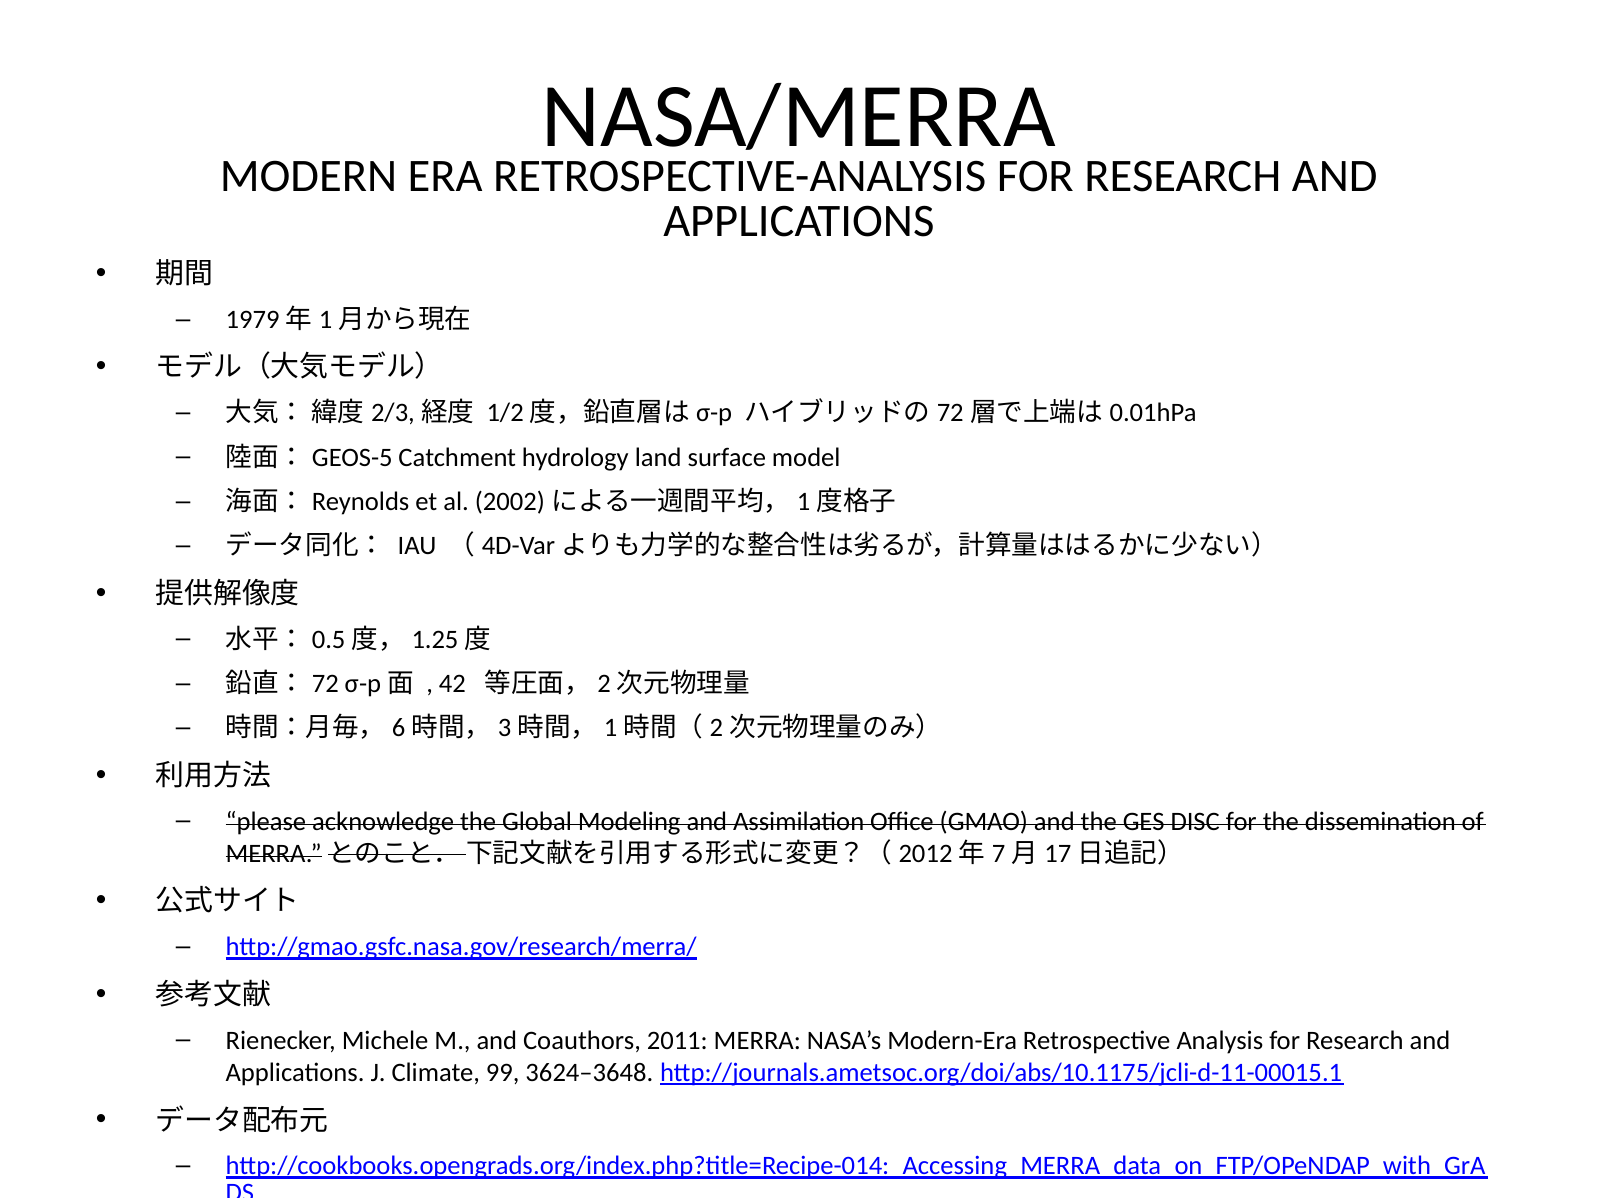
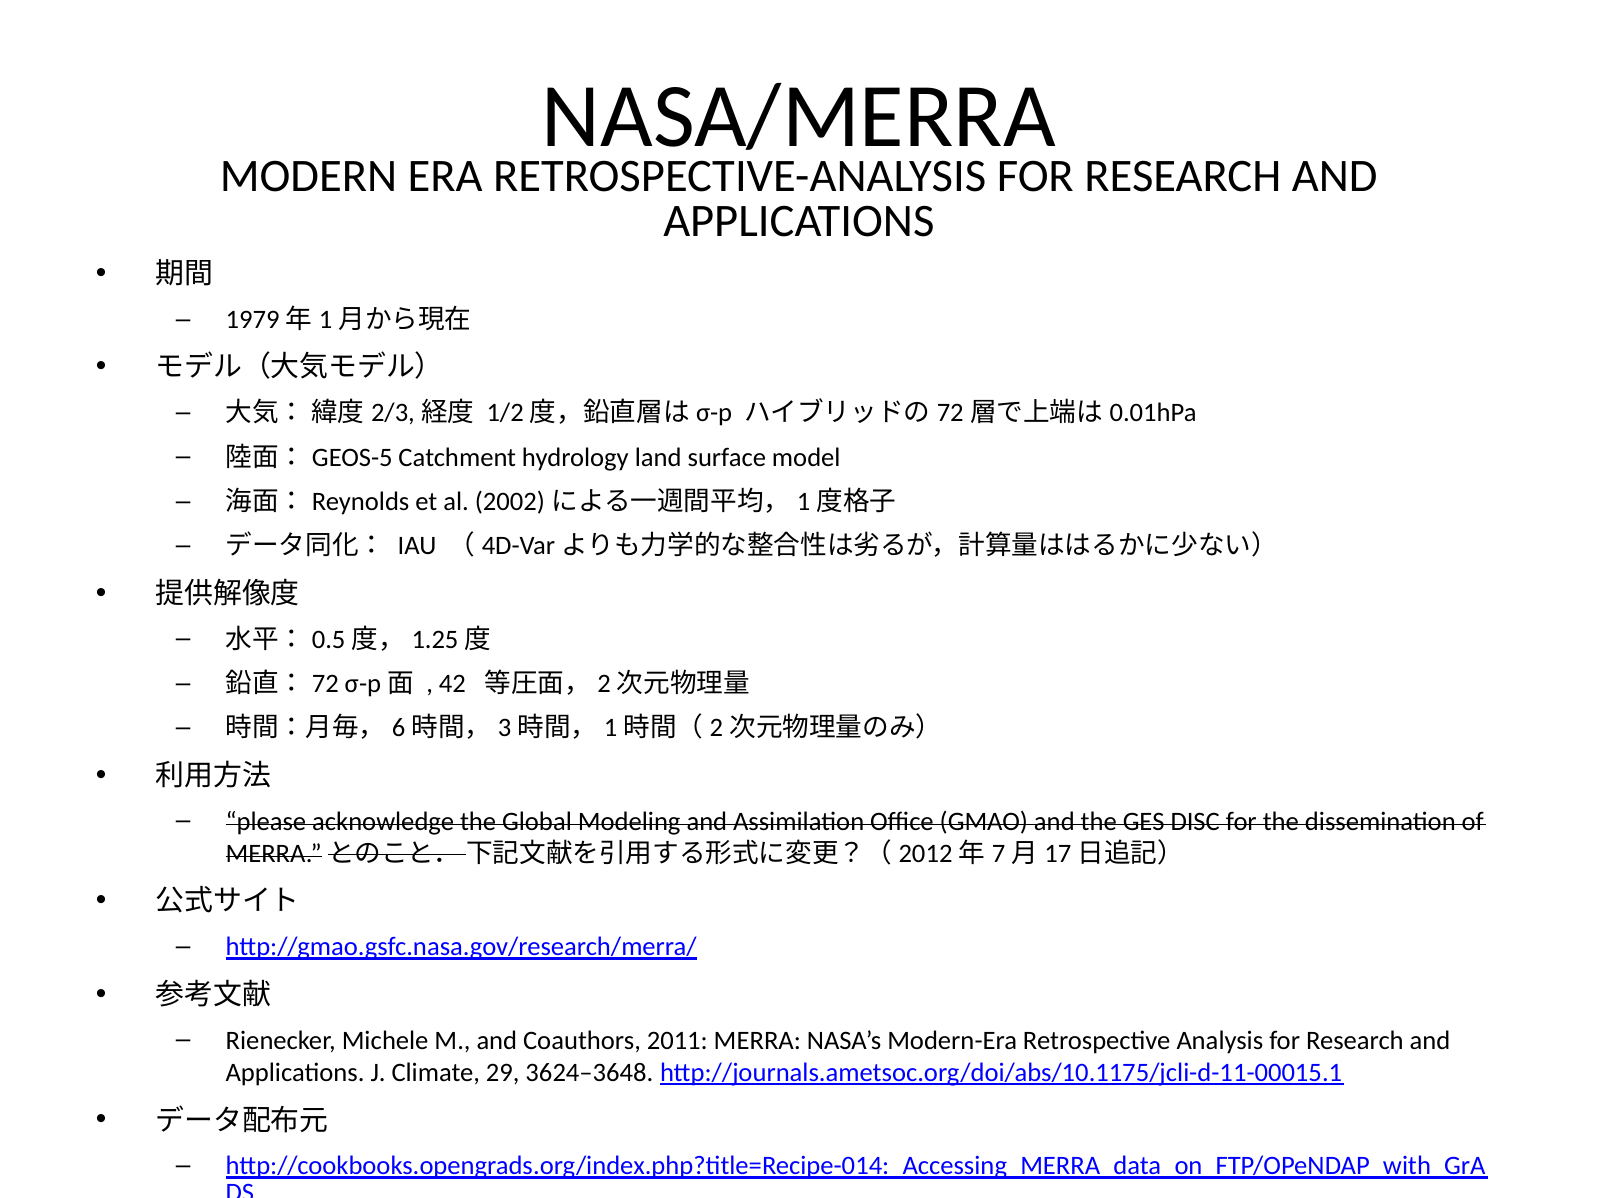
99: 99 -> 29 (503, 1073)
